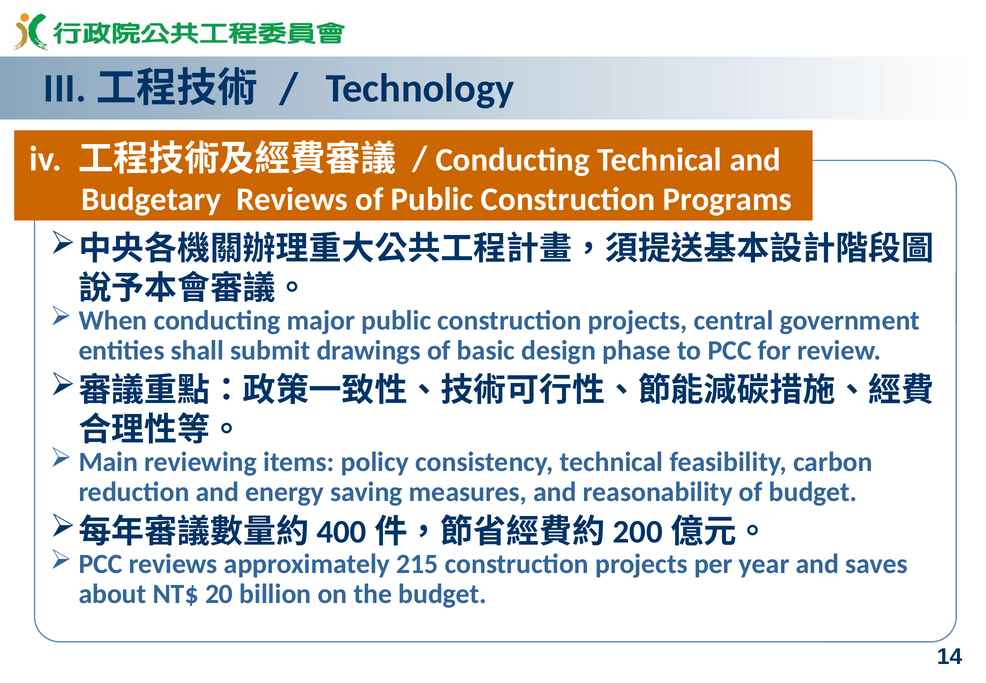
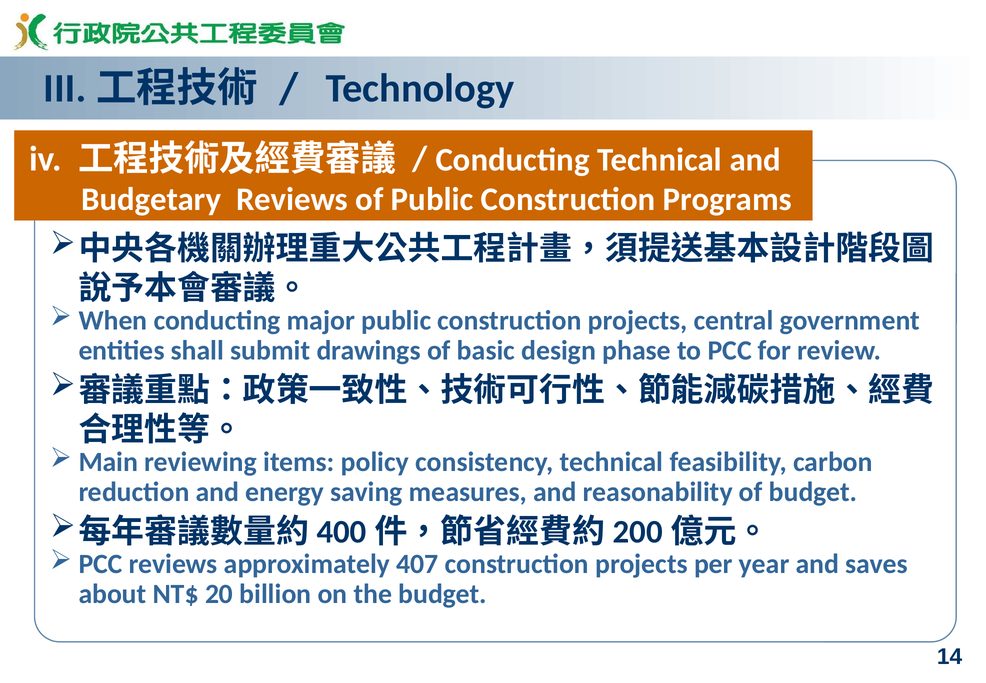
215: 215 -> 407 (417, 564)
